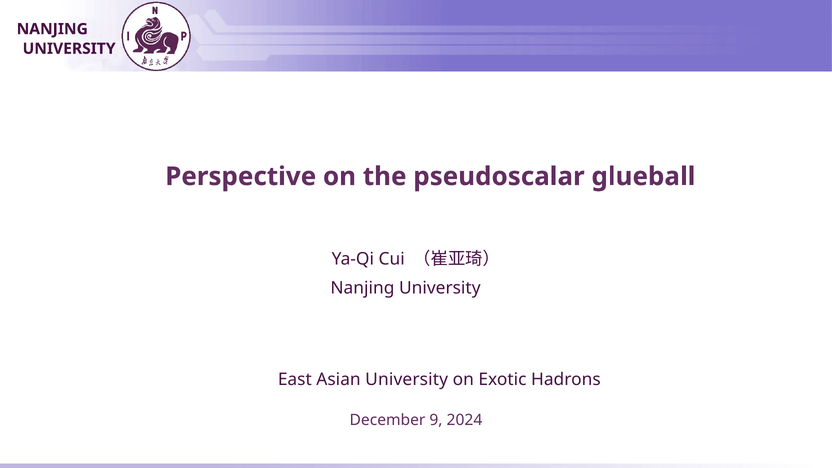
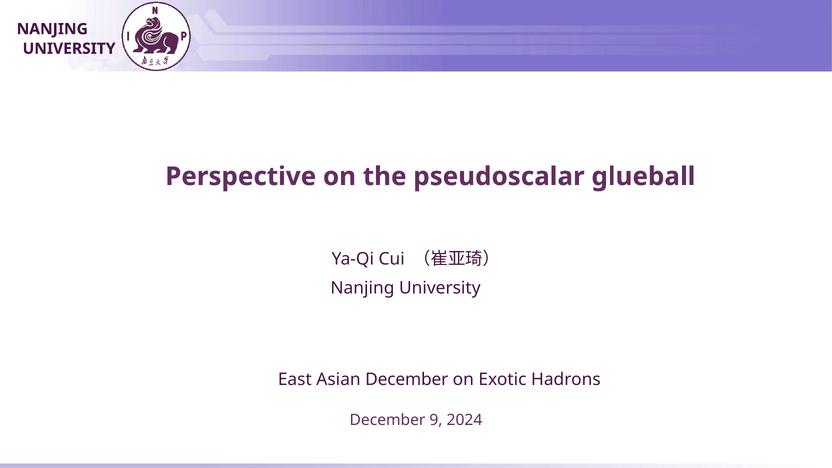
Asian University: University -> December (407, 380)
